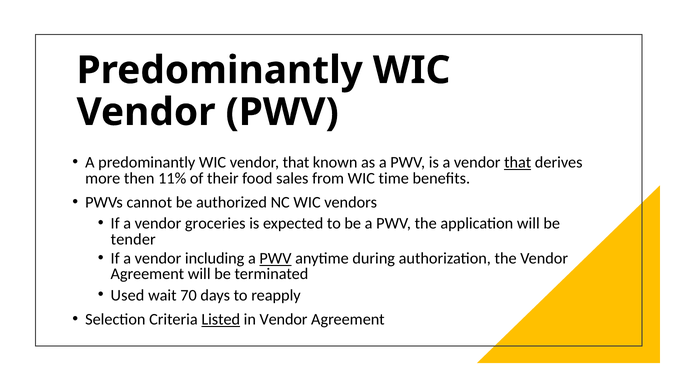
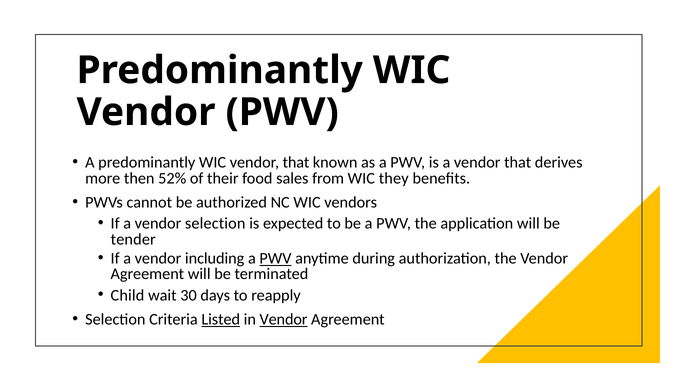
that underline: present -> none (518, 163)
11%: 11% -> 52% (172, 178)
time: time -> they (394, 178)
vendor groceries: groceries -> selection (215, 224)
Used: Used -> Child (127, 296)
70: 70 -> 30 (189, 296)
Vendor underline: none -> present (284, 320)
